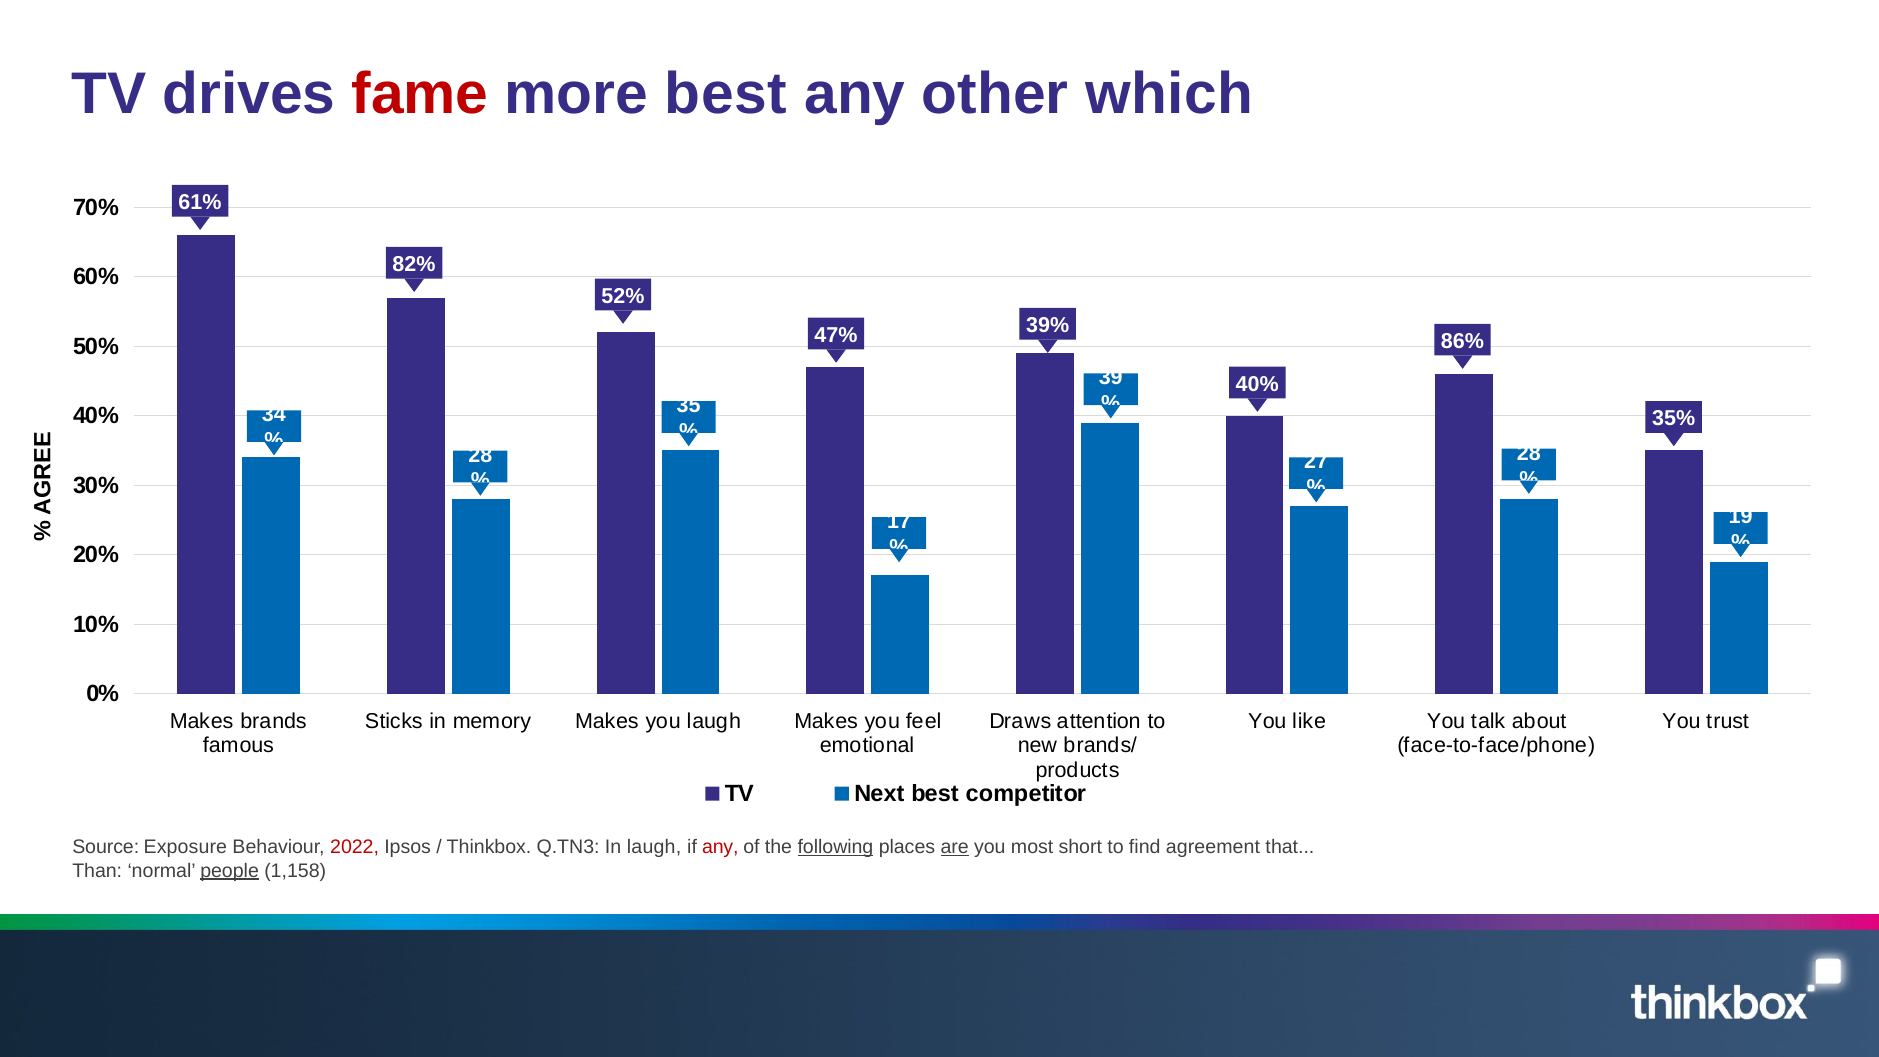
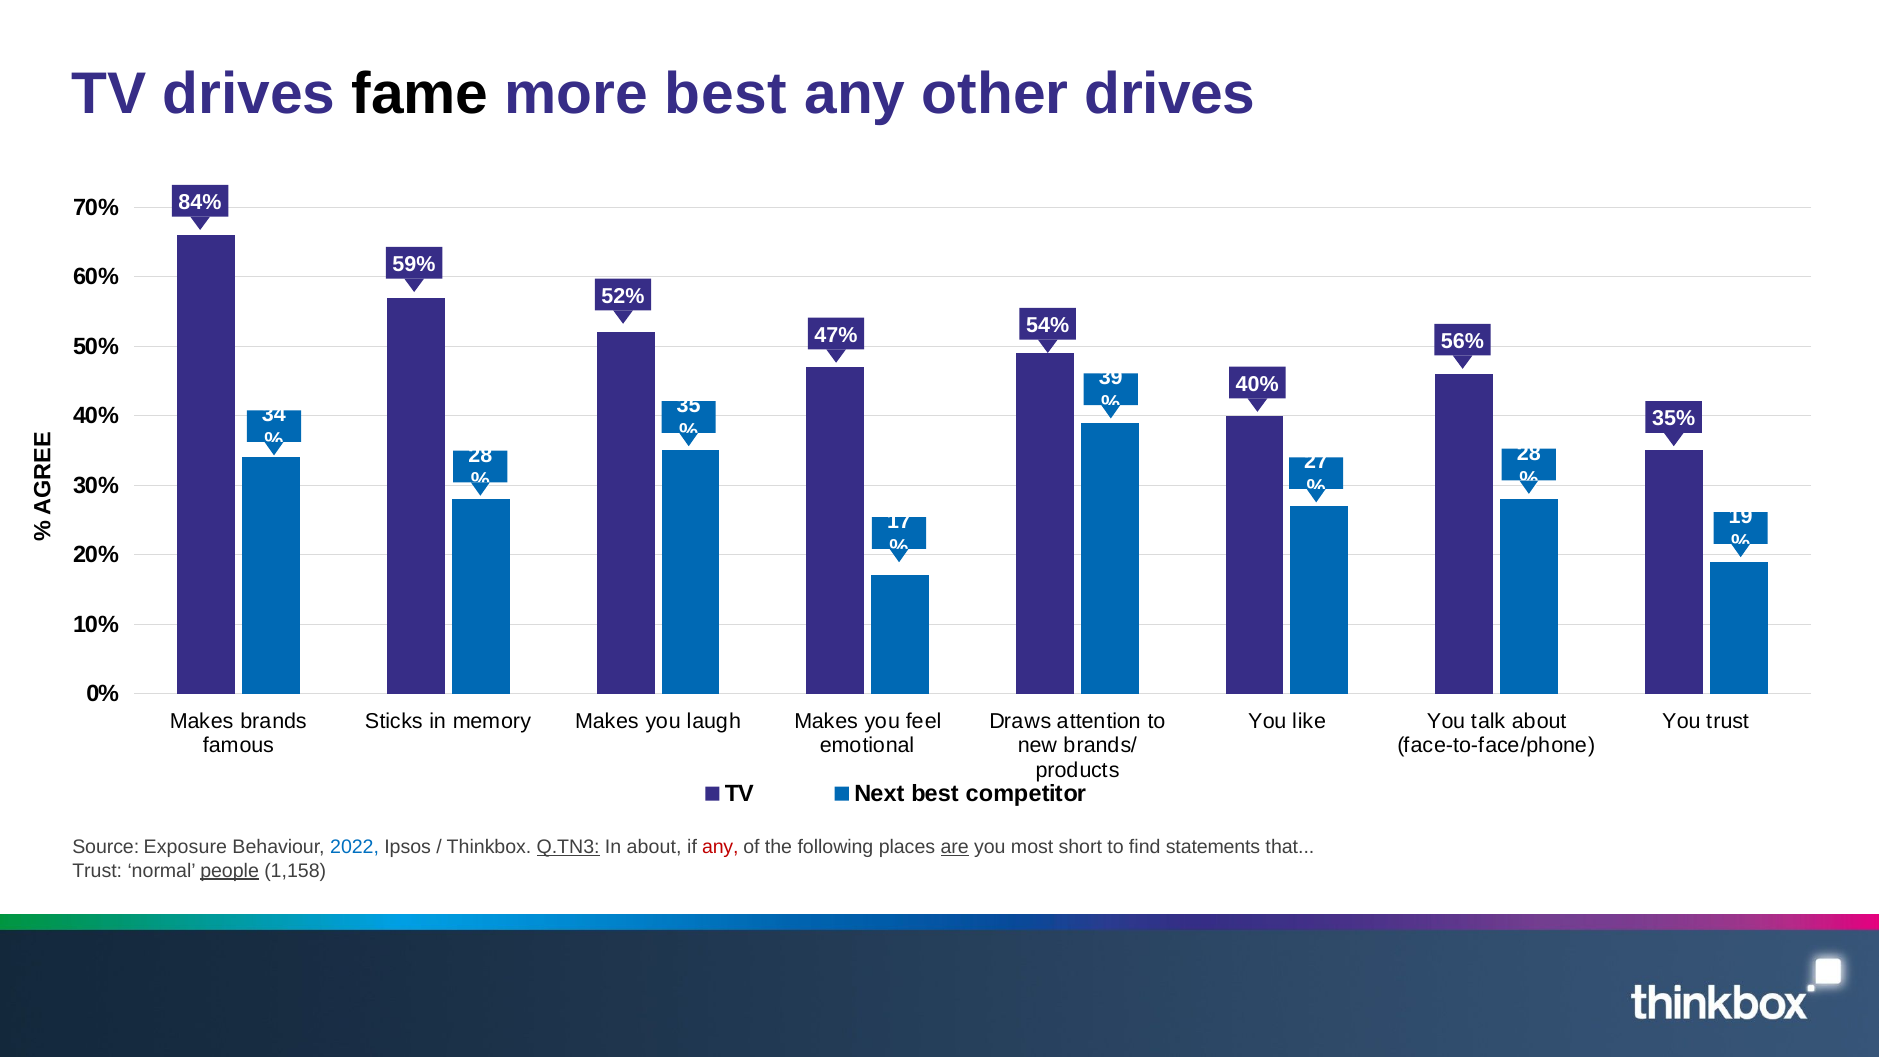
fame colour: red -> black (420, 94)
other which: which -> drives (1170, 94)
61%: 61% -> 84% (200, 202)
82%: 82% -> 59% (414, 264)
39%: 39% -> 54% (1048, 325)
86%: 86% -> 56% (1462, 341)
2022 colour: red -> blue (355, 847)
Q.TN3 underline: none -> present (568, 847)
In laugh: laugh -> about (654, 847)
following underline: present -> none (835, 847)
agreement: agreement -> statements (1213, 847)
Than: Than -> Trust (97, 871)
